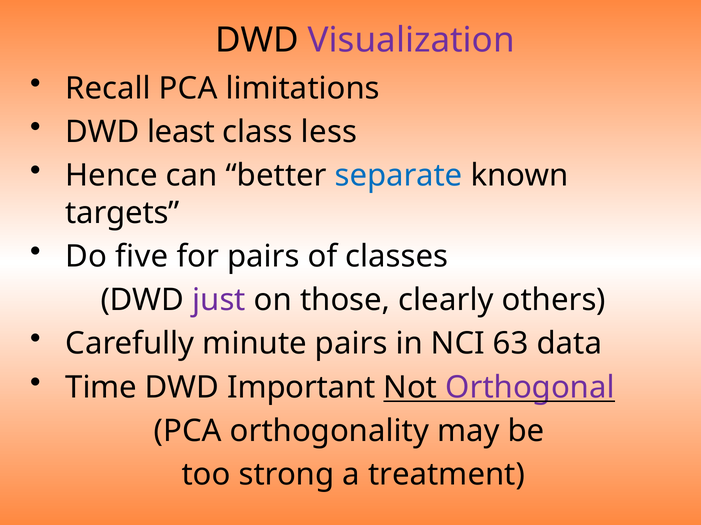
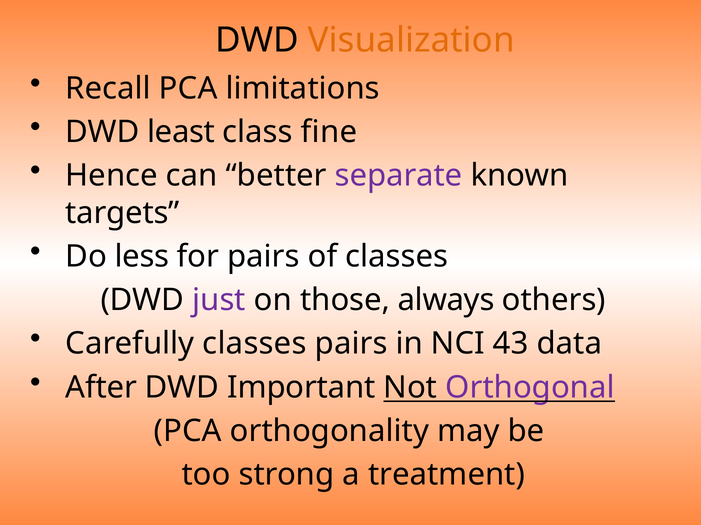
Visualization colour: purple -> orange (411, 40)
less: less -> fine (329, 132)
separate colour: blue -> purple (399, 176)
five: five -> less (142, 257)
clearly: clearly -> always (446, 301)
Carefully minute: minute -> classes (255, 344)
63: 63 -> 43 (511, 344)
Time: Time -> After (101, 388)
